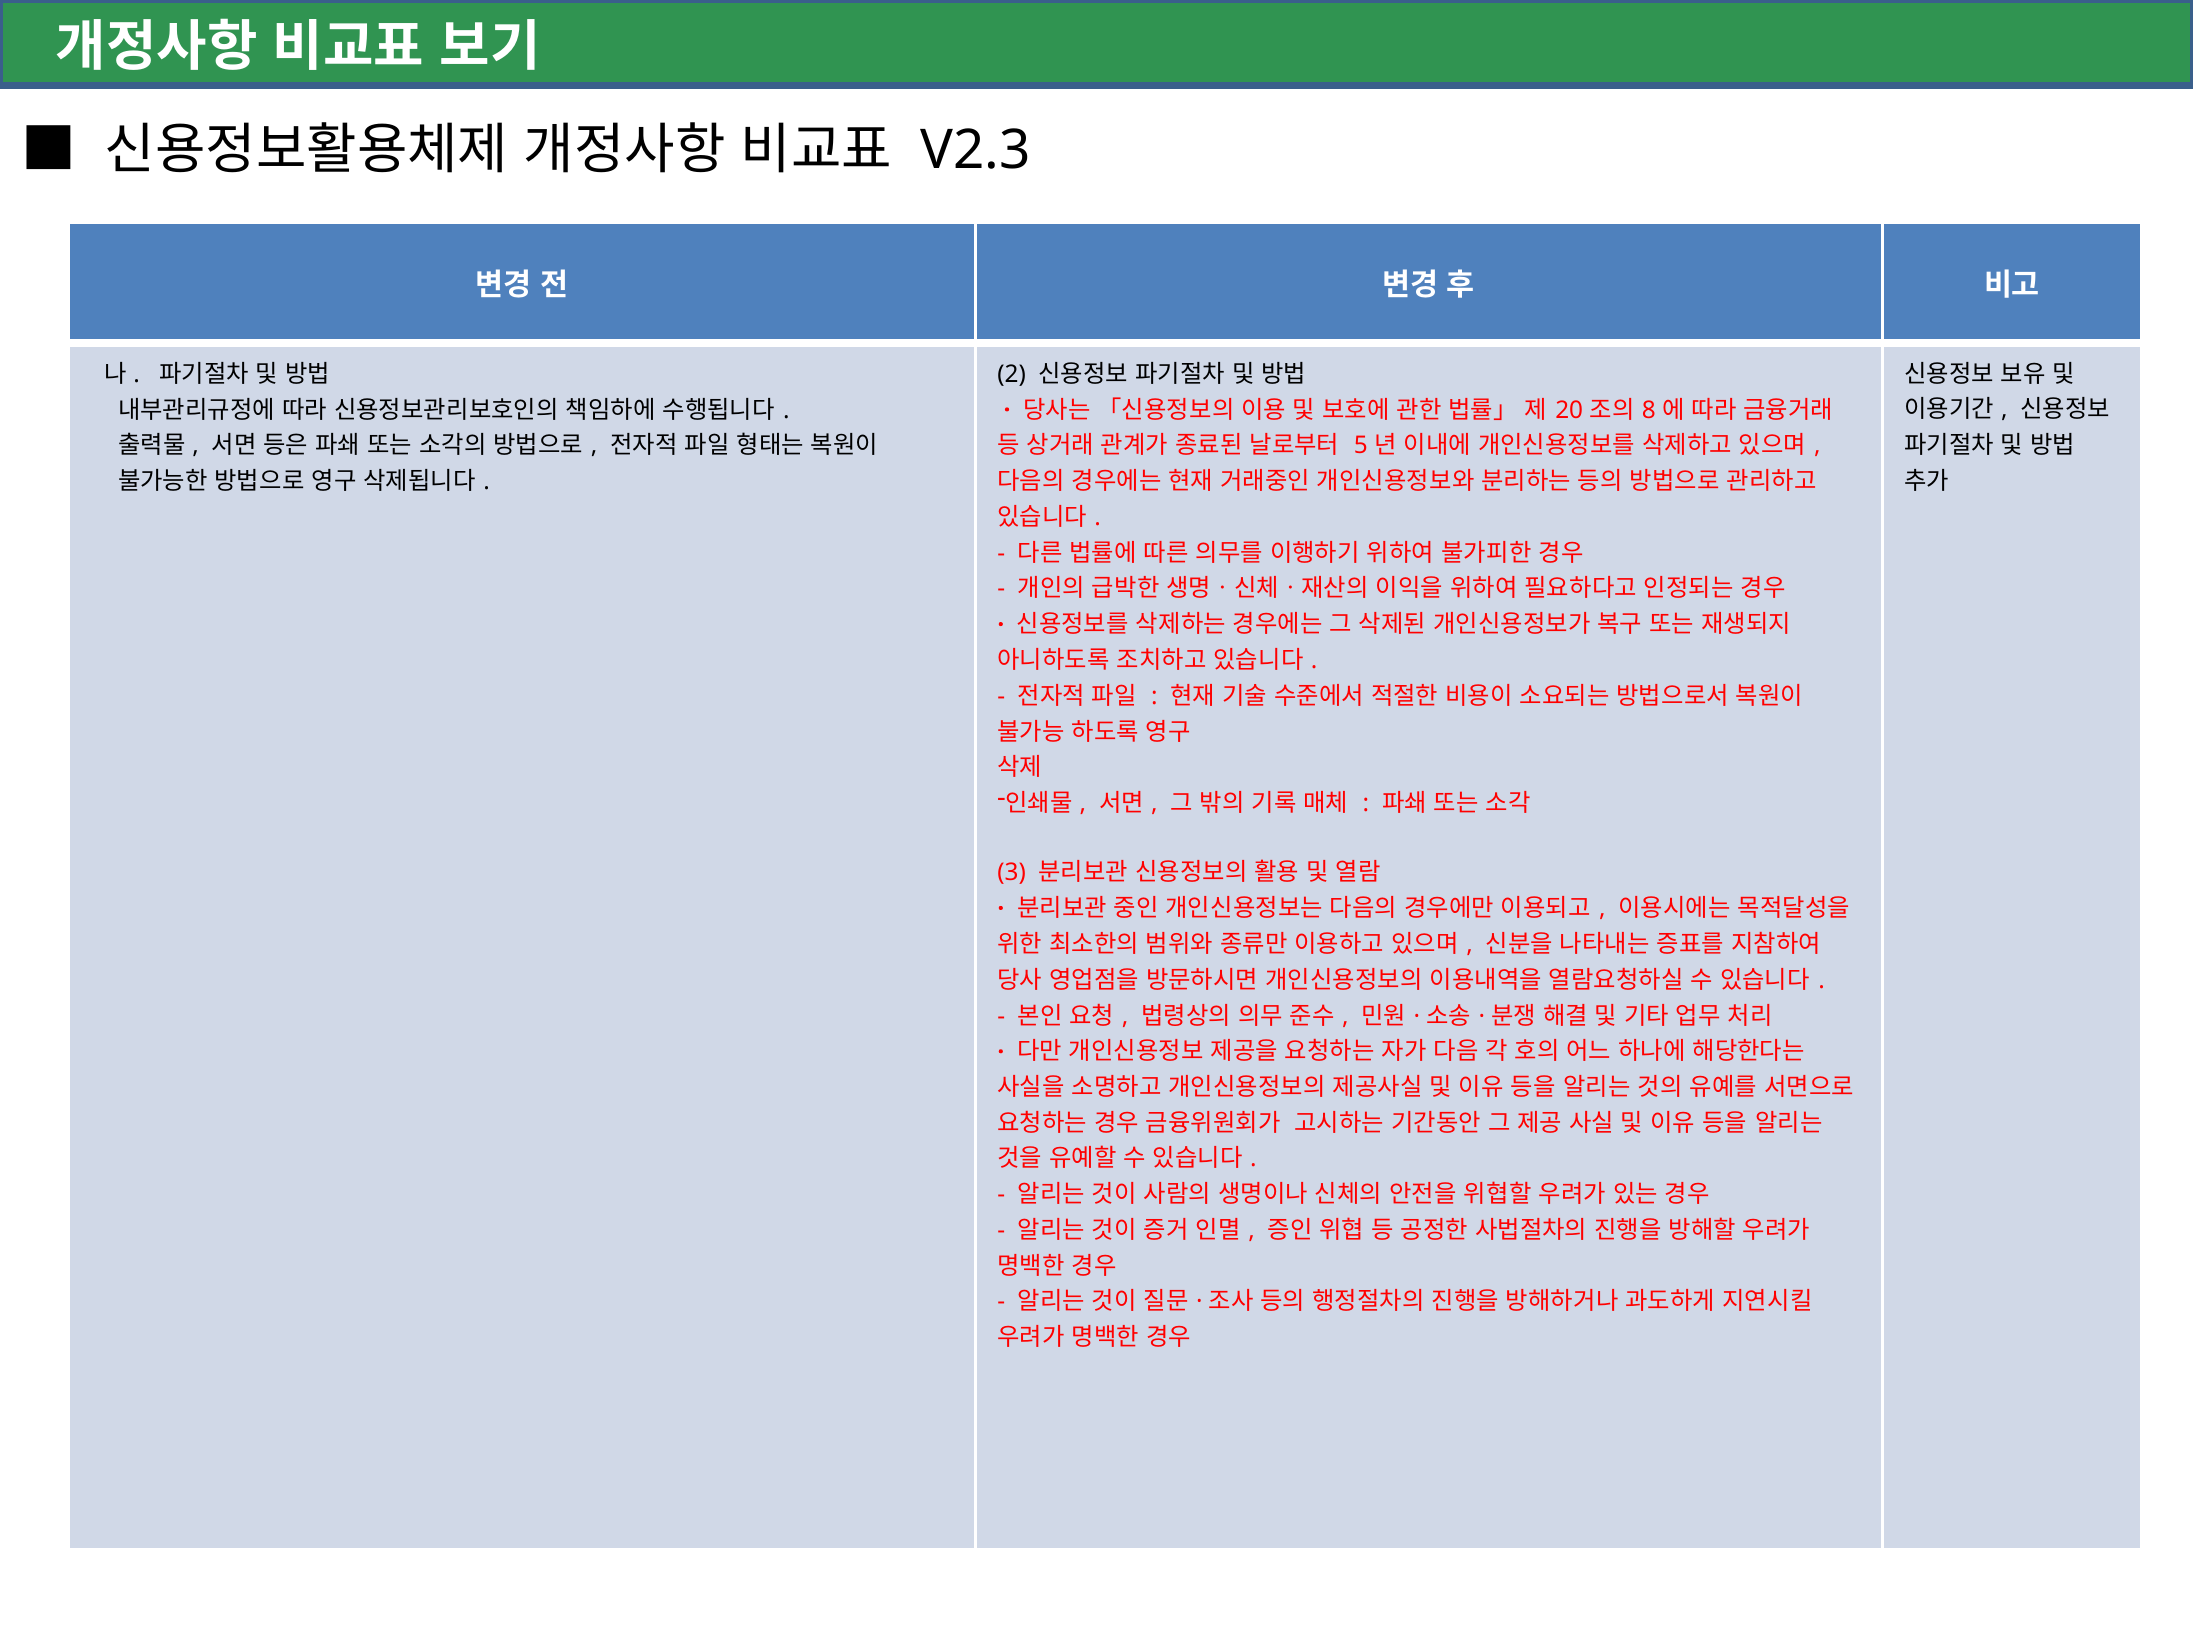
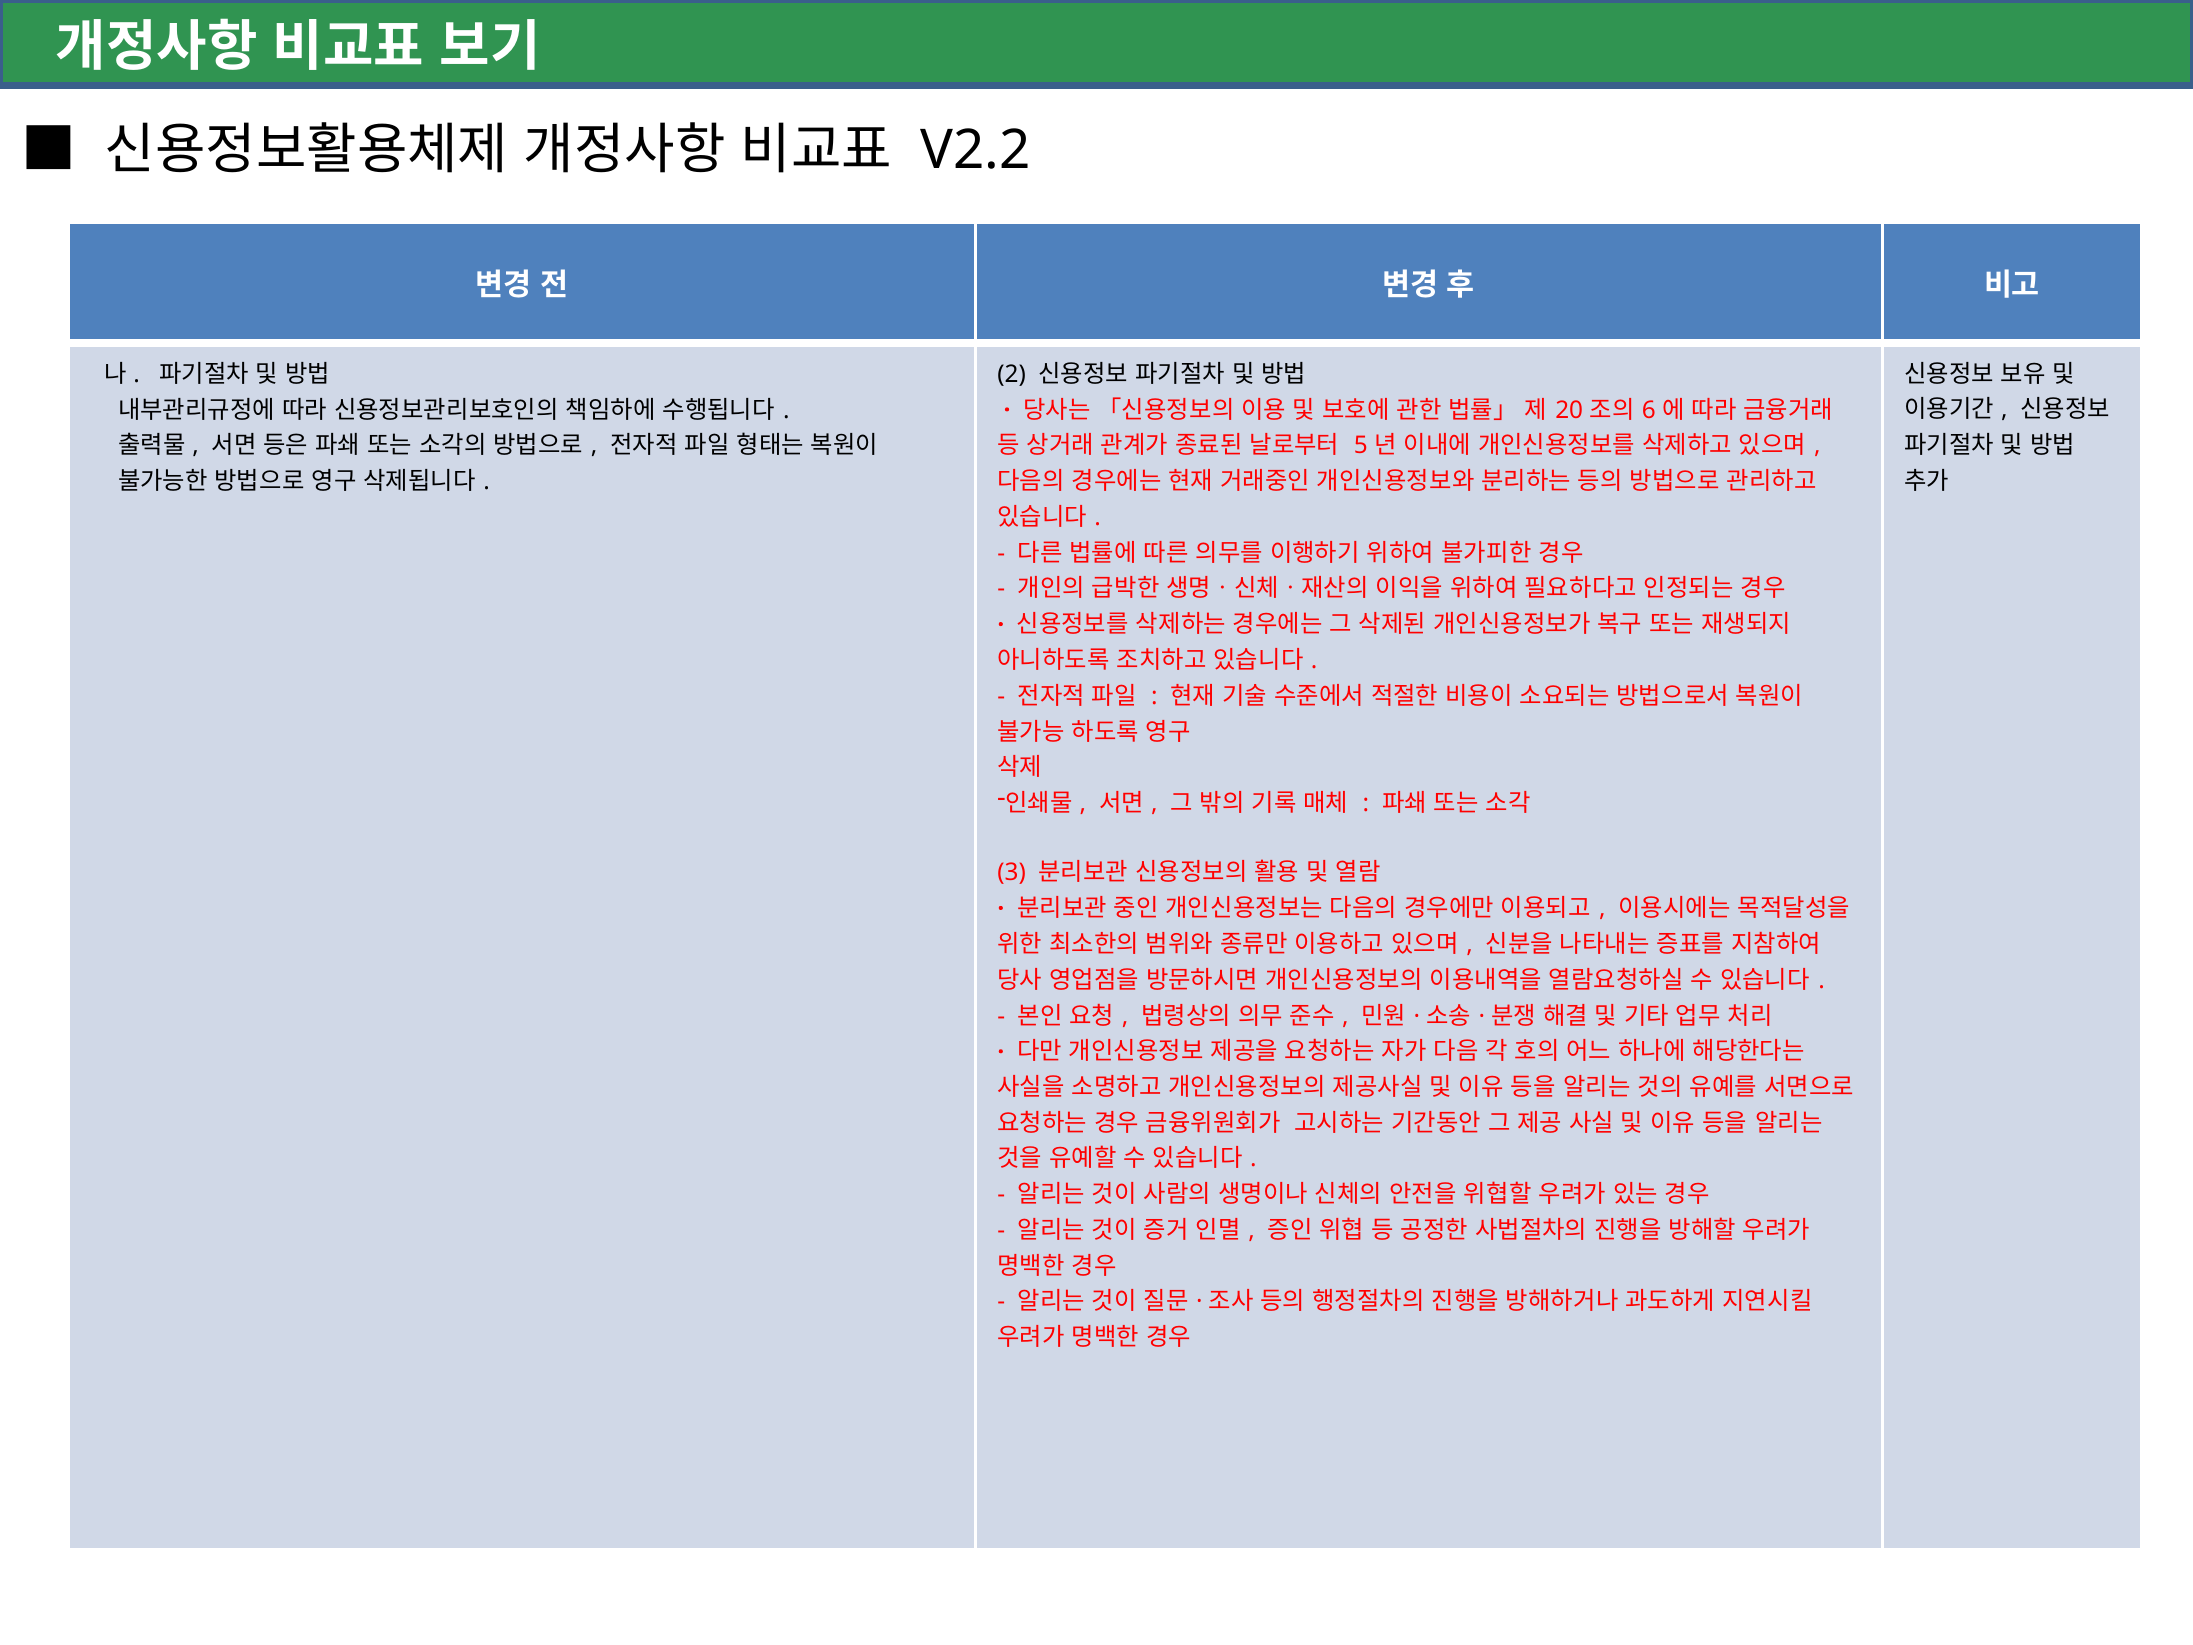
V2.3: V2.3 -> V2.2 (976, 150)
8: 8 -> 6 (1649, 410)
